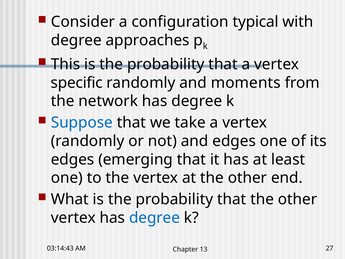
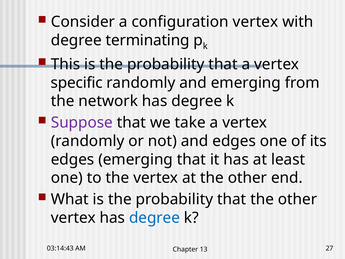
configuration typical: typical -> vertex (255, 22)
approaches: approaches -> terminating (148, 40)
and moments: moments -> emerging (246, 83)
Suppose colour: blue -> purple (82, 123)
